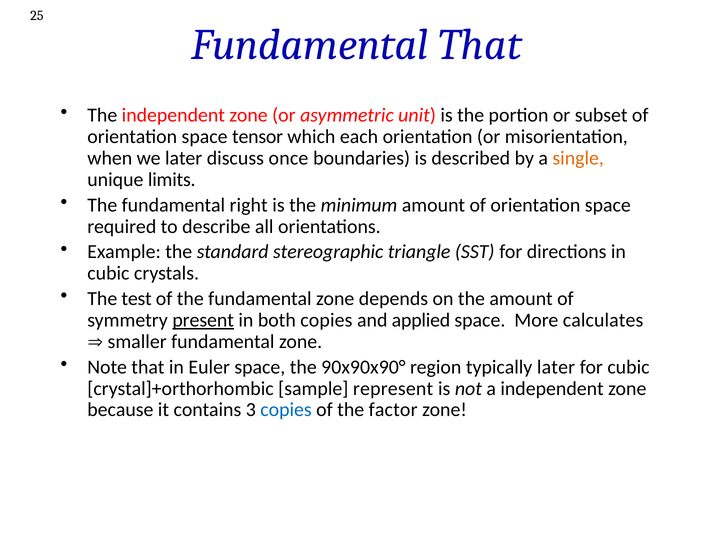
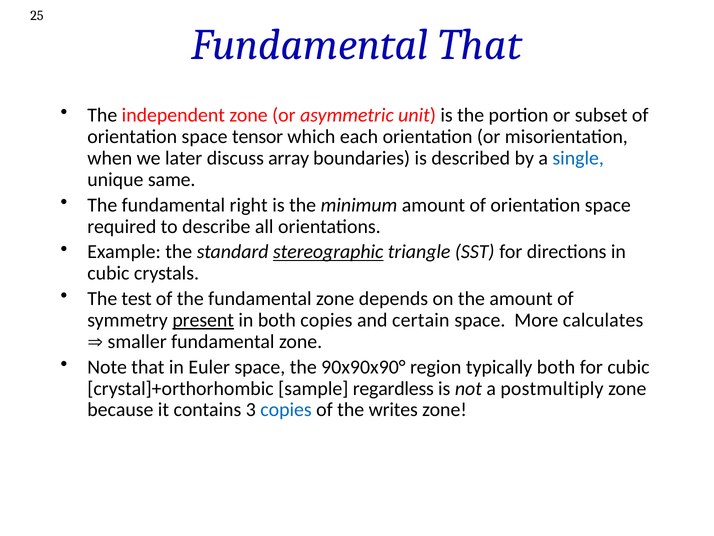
once: once -> array (289, 158)
single colour: orange -> blue (578, 158)
limits: limits -> same (172, 179)
stereographic underline: none -> present (328, 252)
applied: applied -> certain (421, 320)
typically later: later -> both (556, 367)
represent: represent -> regardless (393, 388)
a independent: independent -> postmultiply (552, 388)
factor: factor -> writes (393, 410)
